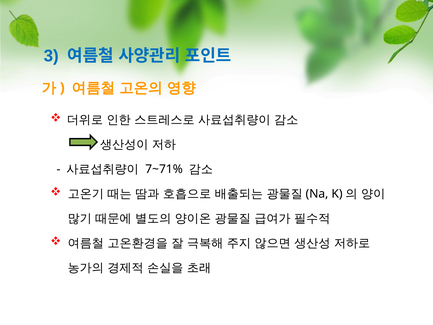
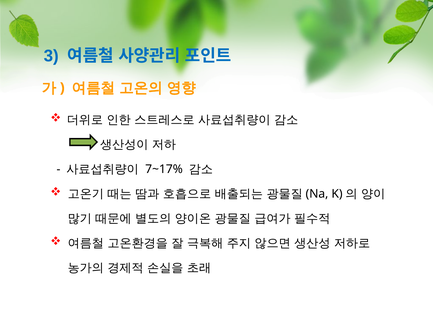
7~71%: 7~71% -> 7~17% (164, 169)
